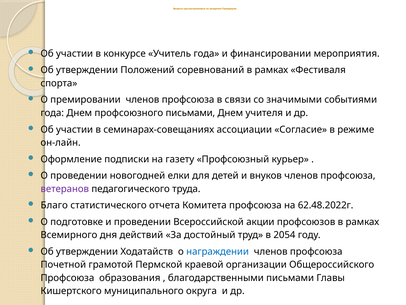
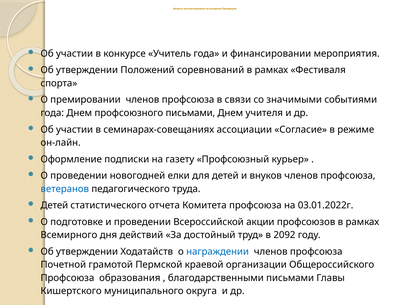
ветеранов colour: purple -> blue (65, 189)
Благо: Благо -> Детей (54, 205)
62.48.2022г: 62.48.2022г -> 03.01.2022г (326, 205)
2054: 2054 -> 2092 (284, 235)
